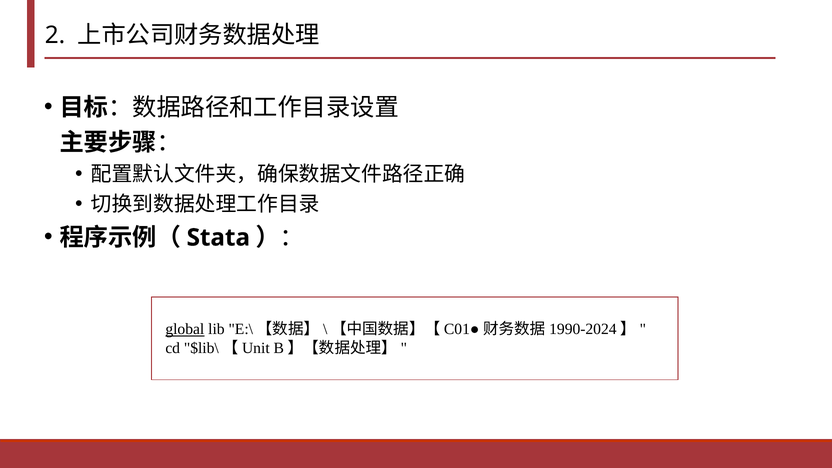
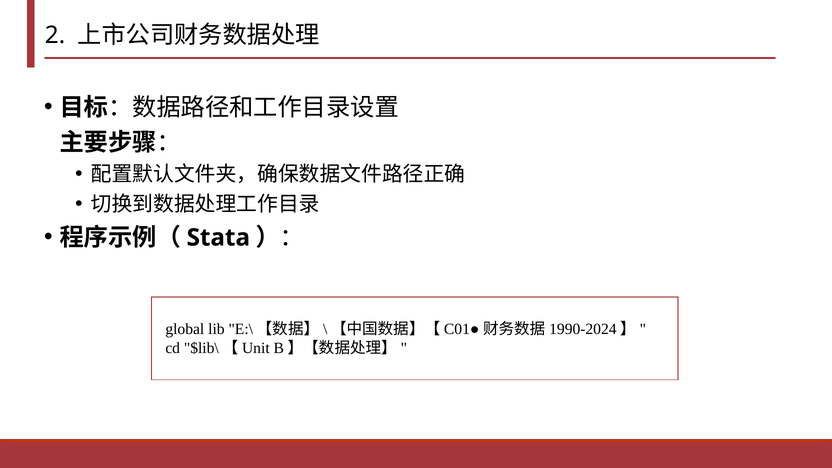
global underline: present -> none (185, 329)
